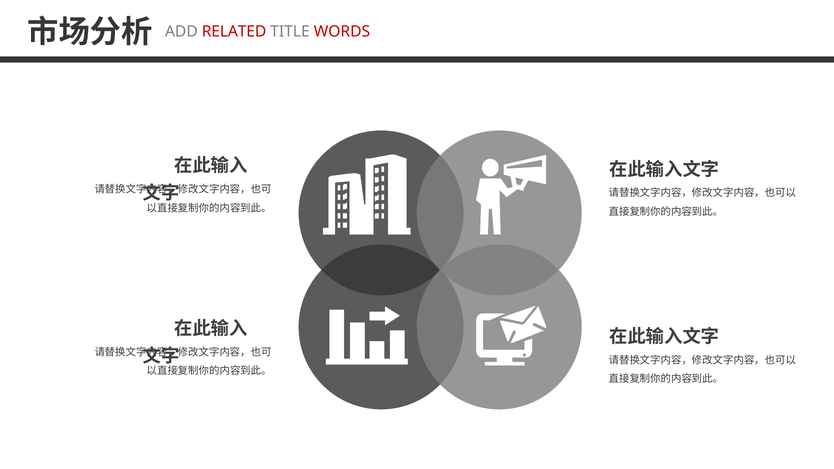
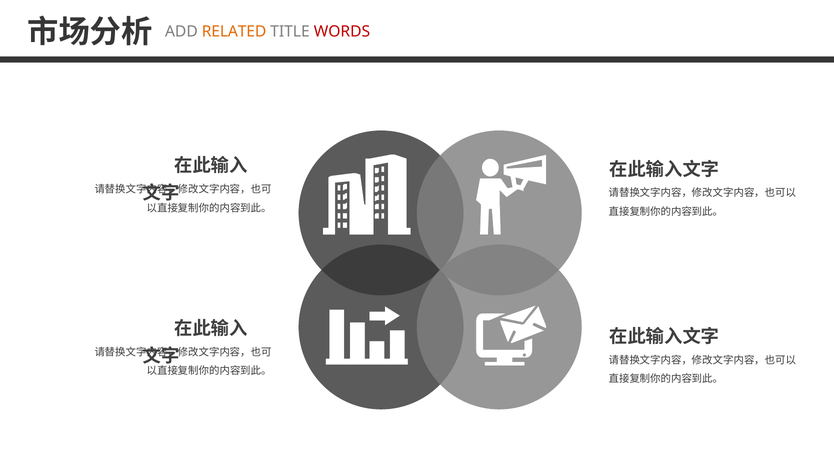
RELATED colour: red -> orange (234, 32)
